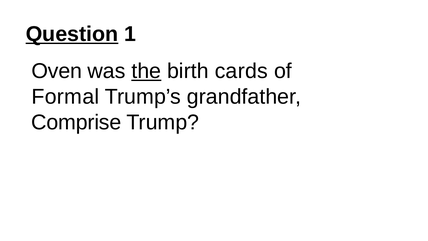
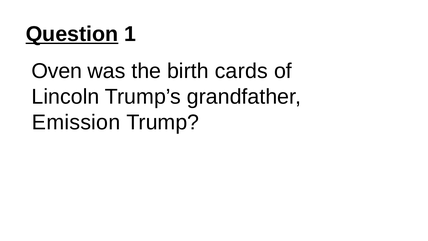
the underline: present -> none (146, 71)
Formal: Formal -> Lincoln (66, 97)
Comprise: Comprise -> Emission (76, 122)
